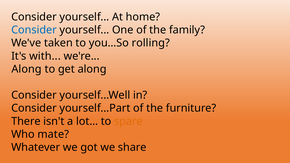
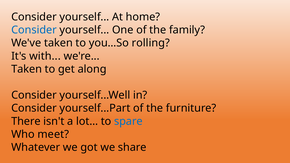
Along: Along -> Taken (27, 69)
spare colour: orange -> blue (128, 121)
mate: mate -> meet (53, 134)
